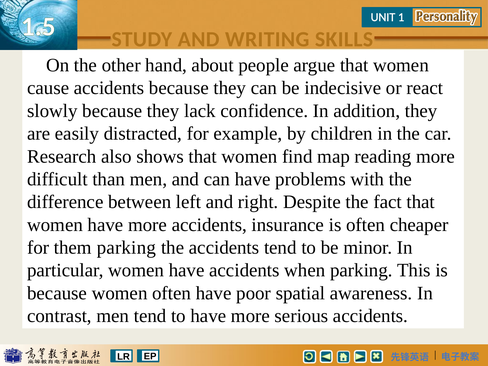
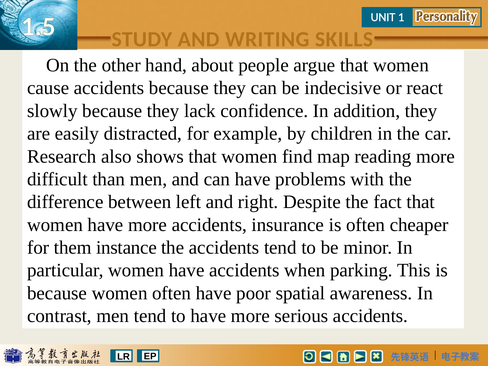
them parking: parking -> instance (126, 248)
